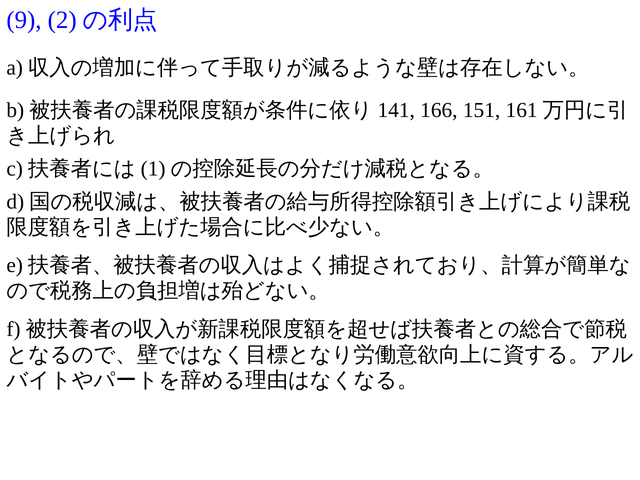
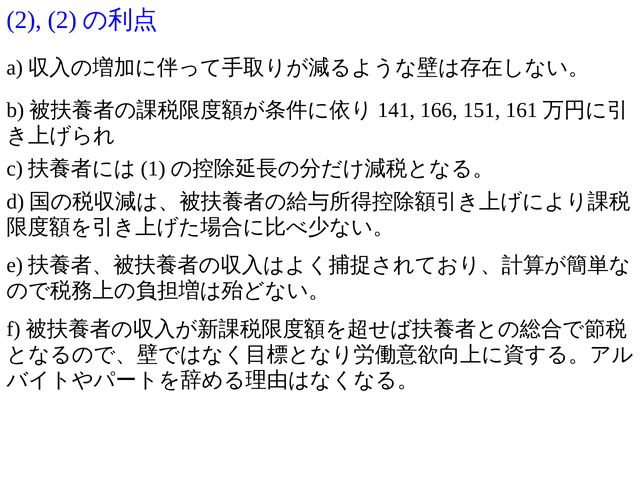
9: 9 -> 2 (24, 20)
